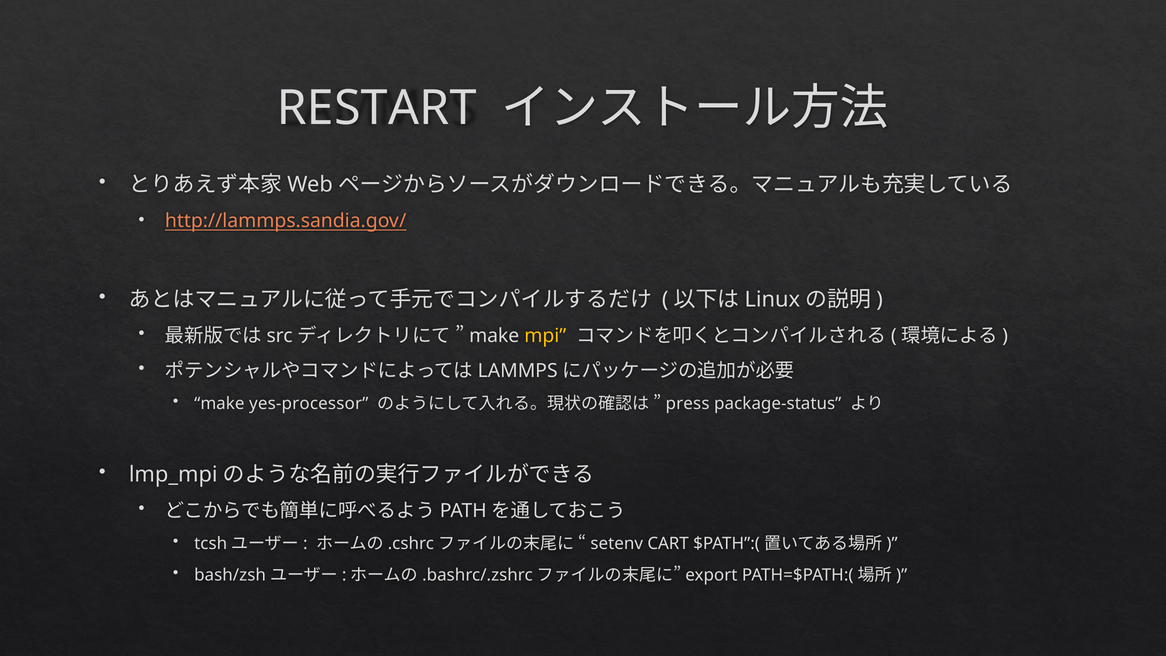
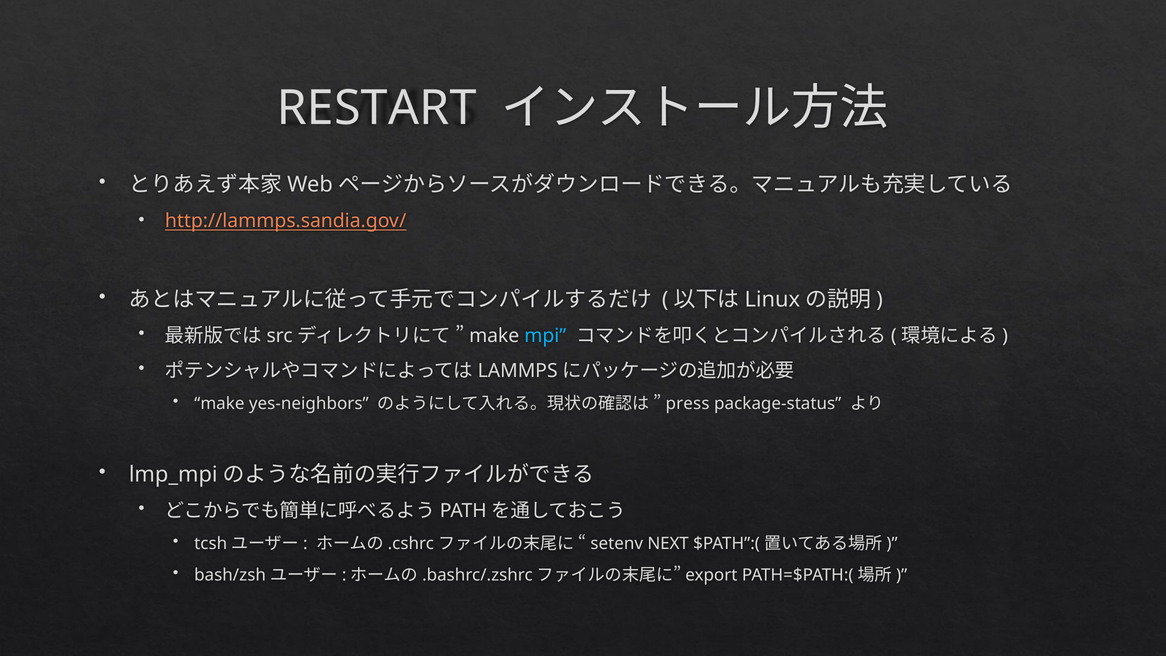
mpi colour: yellow -> light blue (545, 336)
yes-processor: yes-processor -> yes-neighbors (309, 404)
CART: CART -> NEXT (668, 544)
